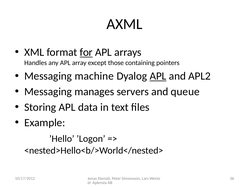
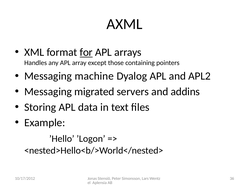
APL underline: present -> none (158, 76)
manages: manages -> migrated (94, 92)
queue: queue -> addins (185, 92)
